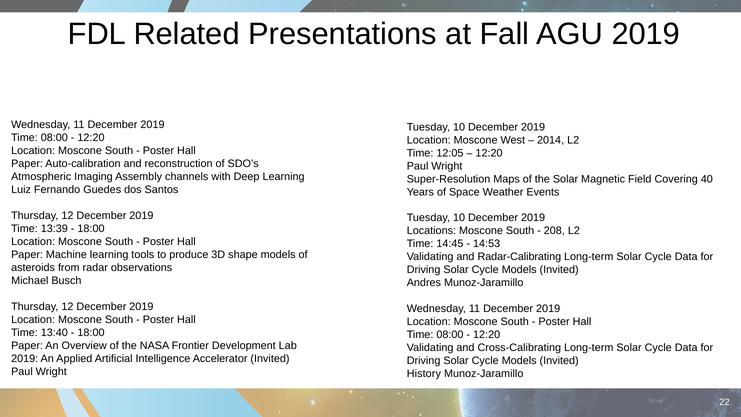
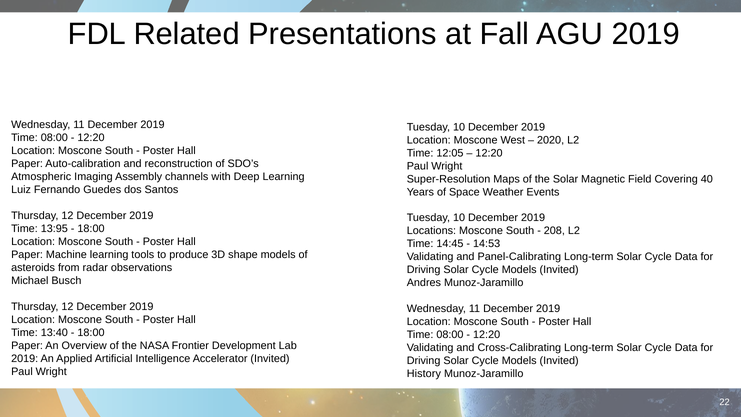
2014: 2014 -> 2020 (551, 140)
13:39: 13:39 -> 13:95 (54, 229)
Radar-Calibrating: Radar-Calibrating -> Panel-Calibrating (519, 257)
